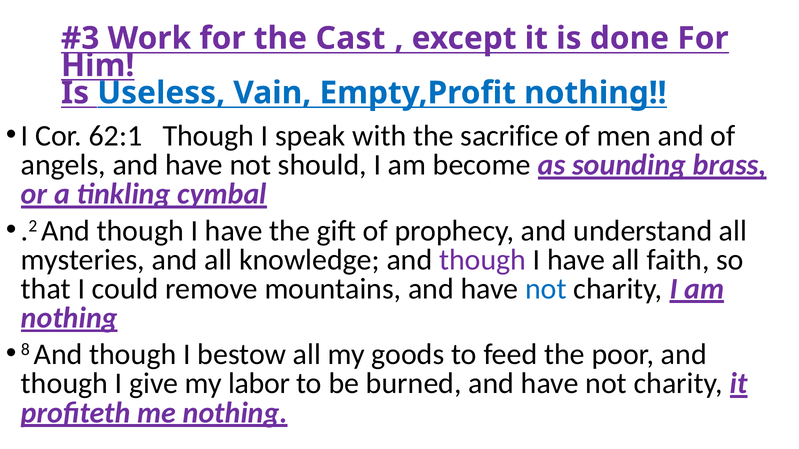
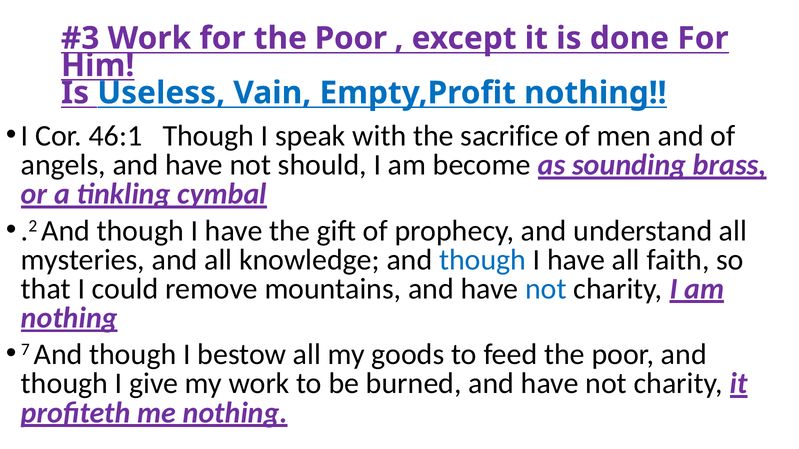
for the Cast: Cast -> Poor (351, 38)
62:1: 62:1 -> 46:1 (115, 136)
though colour: purple -> blue (483, 260)
8: 8 -> 7 (25, 350)
my labor: labor -> work (259, 384)
